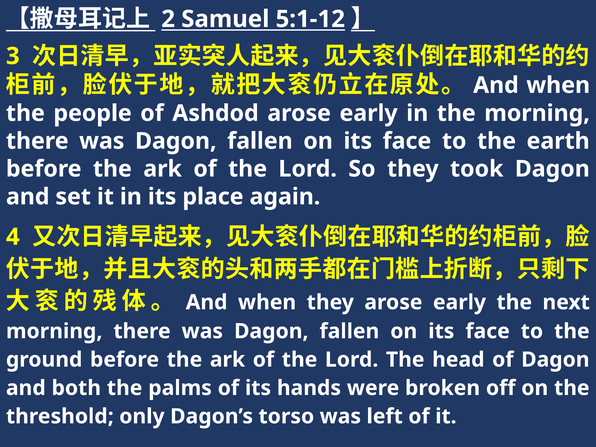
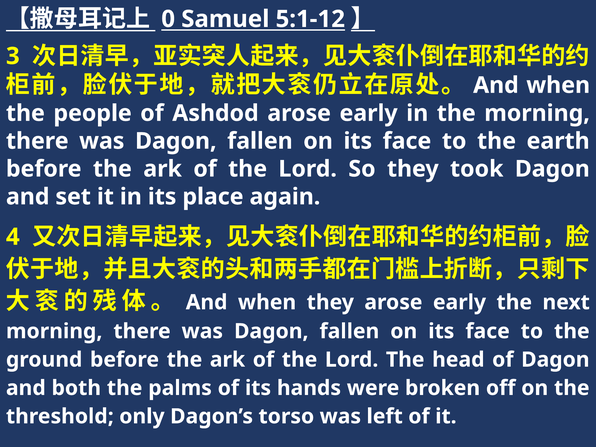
2: 2 -> 0 (168, 19)
